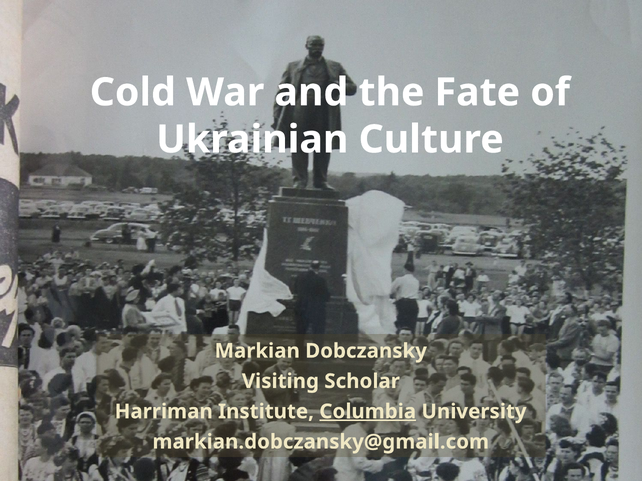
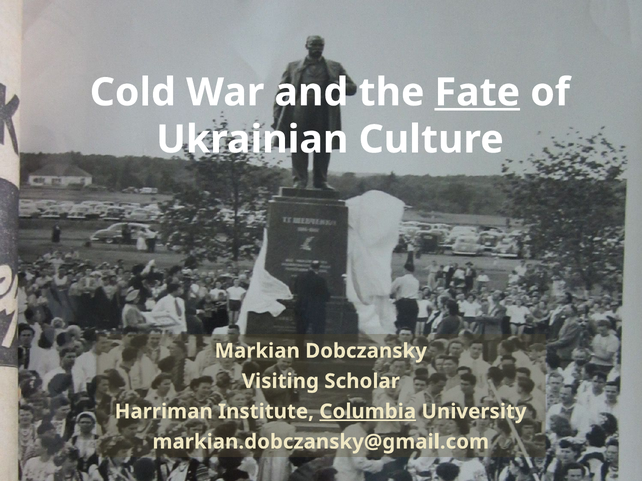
Fate underline: none -> present (477, 93)
